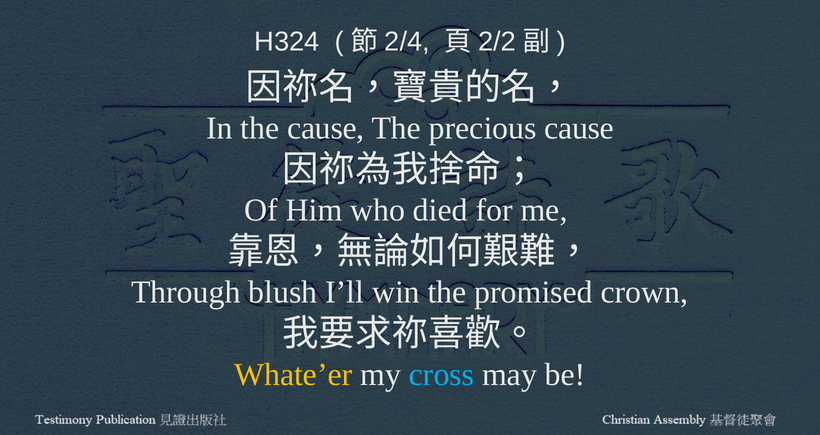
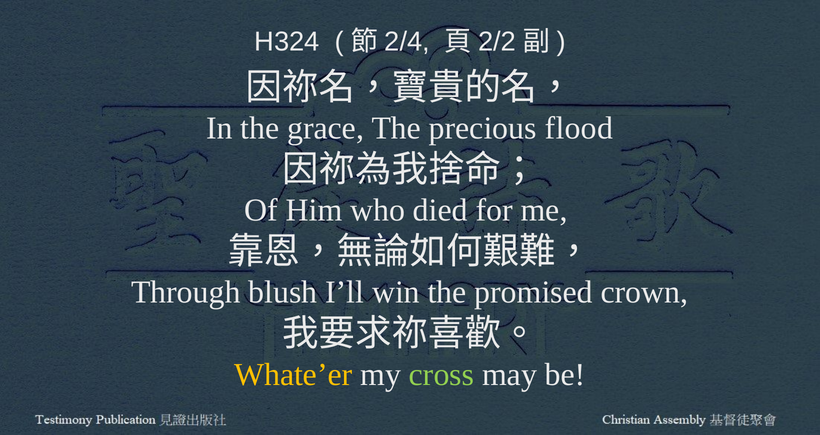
the cause: cause -> grace (326, 128)
precious cause: cause -> flood (579, 128)
cross colour: light blue -> light green (442, 374)
